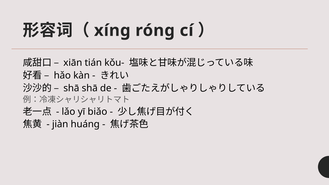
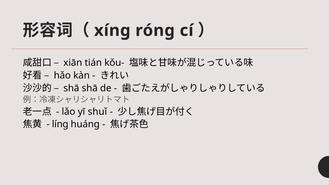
biǎo: biǎo -> shuǐ (97, 112)
jiàn: jiàn -> líng (60, 124)
